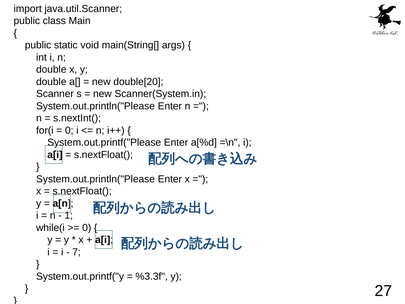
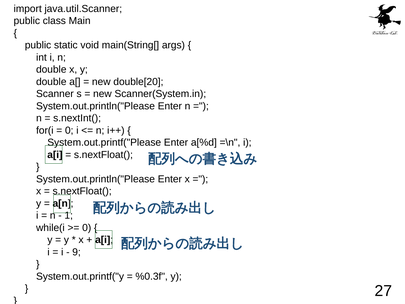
7: 7 -> 9 (77, 252)
%3.3f: %3.3f -> %0.3f (152, 276)
